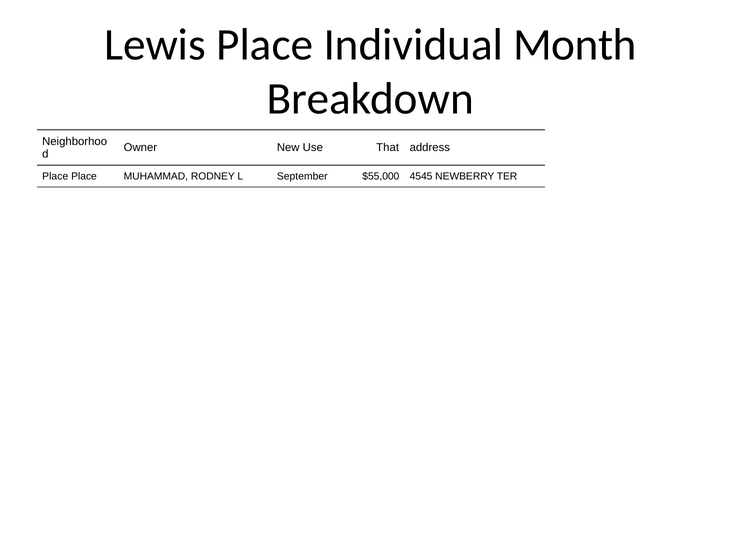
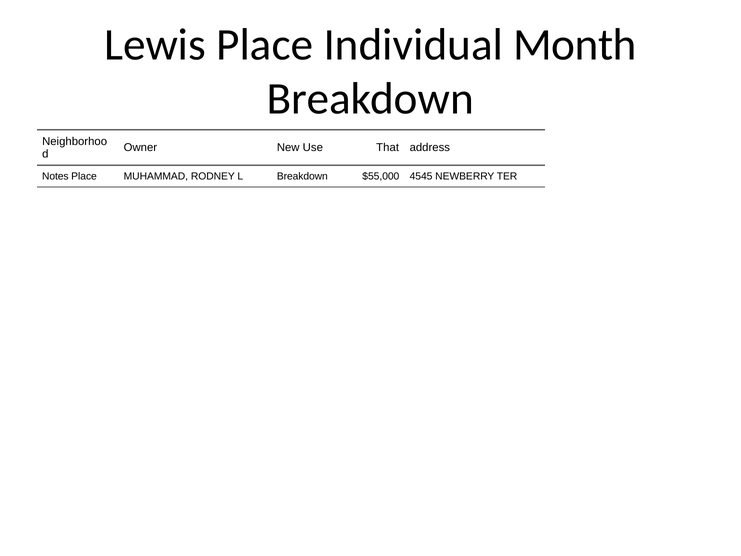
Place: Place -> Notes (55, 176)
L September: September -> Breakdown (302, 176)
